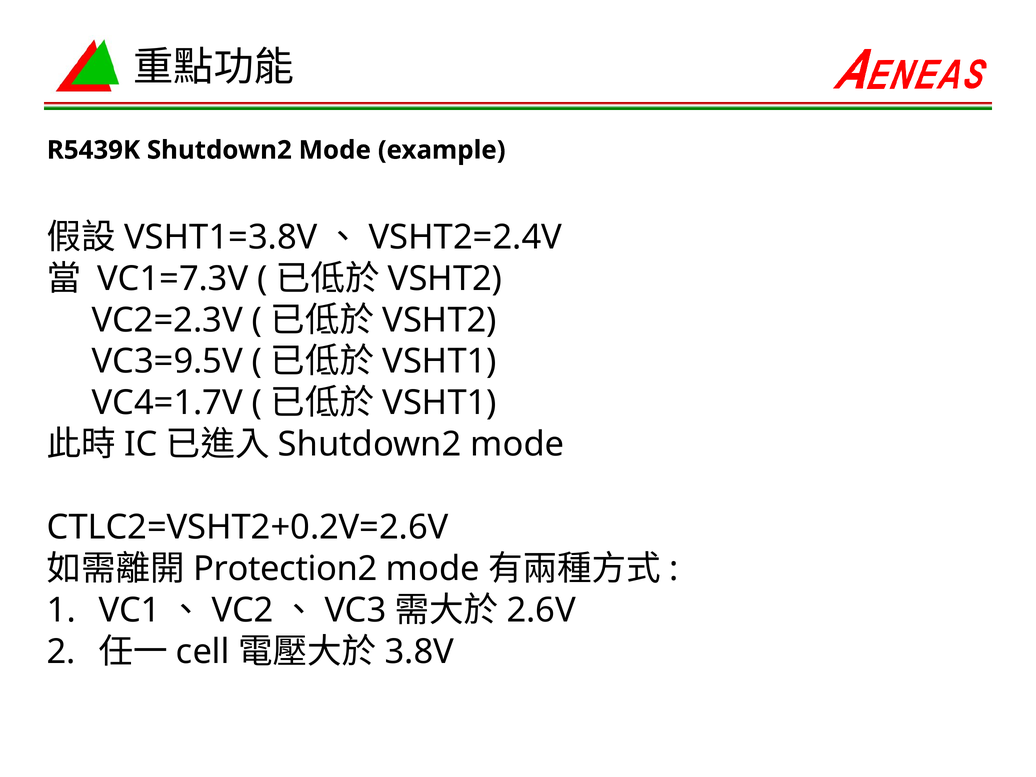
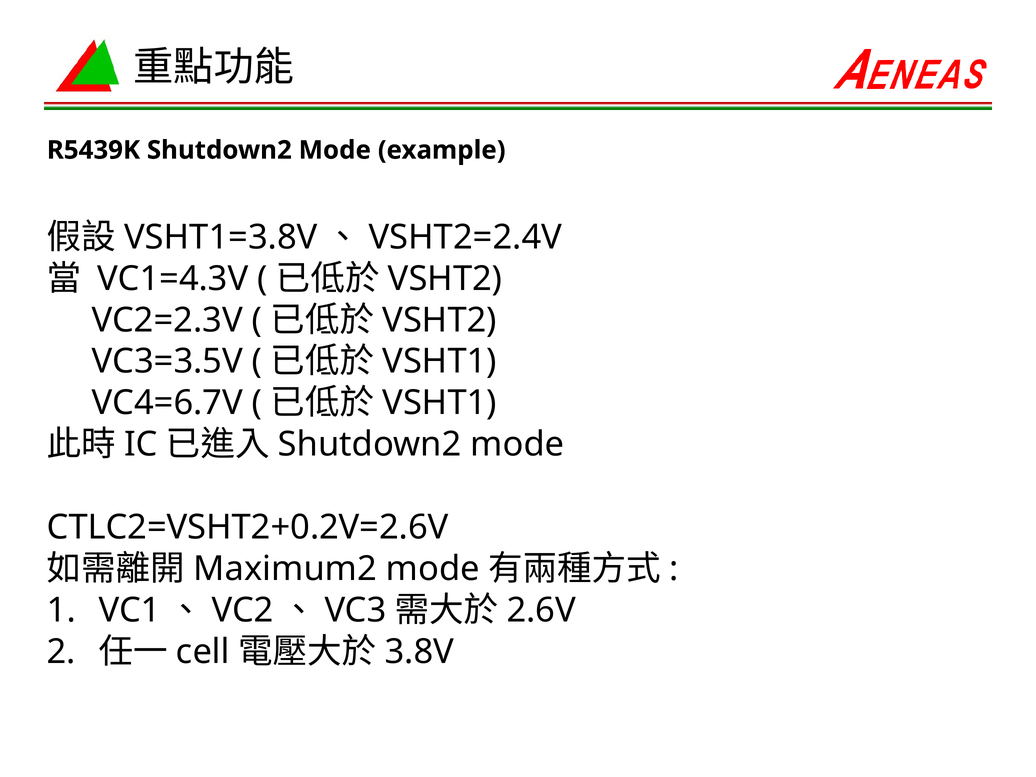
VC1=7.3V: VC1=7.3V -> VC1=4.3V (173, 279)
VC3=9.5V: VC3=9.5V -> VC3=3.5V (167, 362)
VC4=1.7V: VC4=1.7V -> VC4=6.7V (167, 403)
Protection2: Protection2 -> Maximum2 (285, 569)
